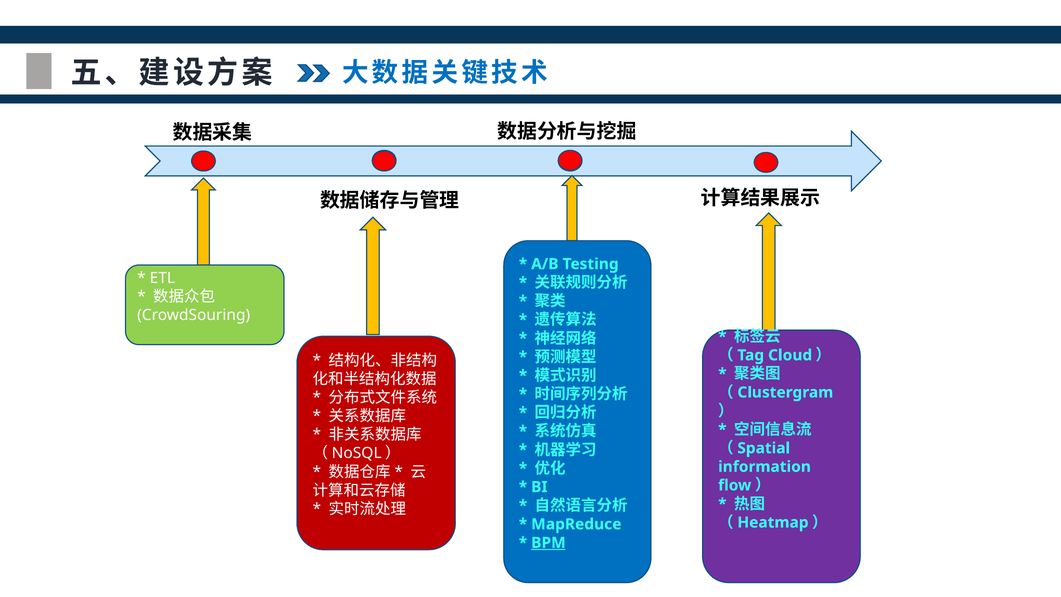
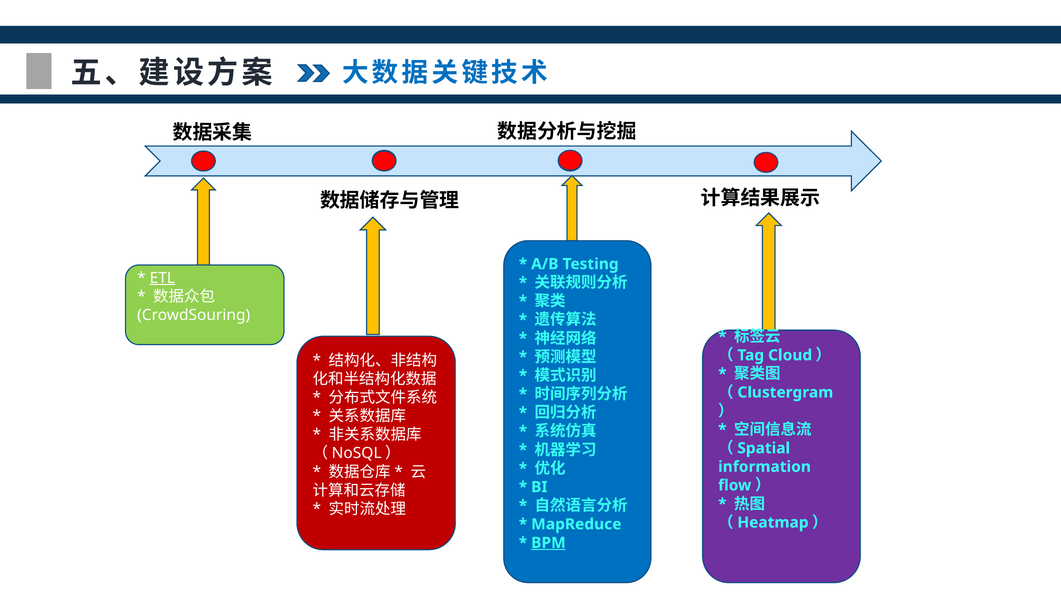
ETL underline: none -> present (162, 278)
